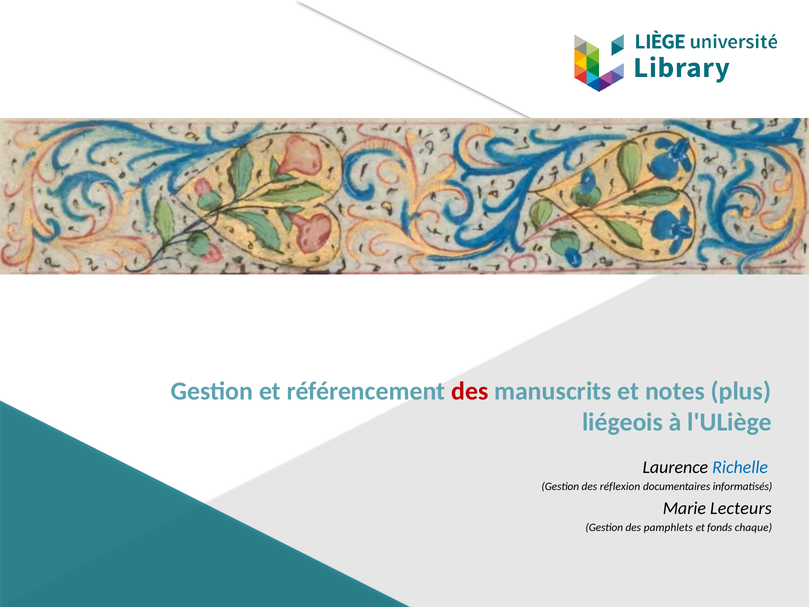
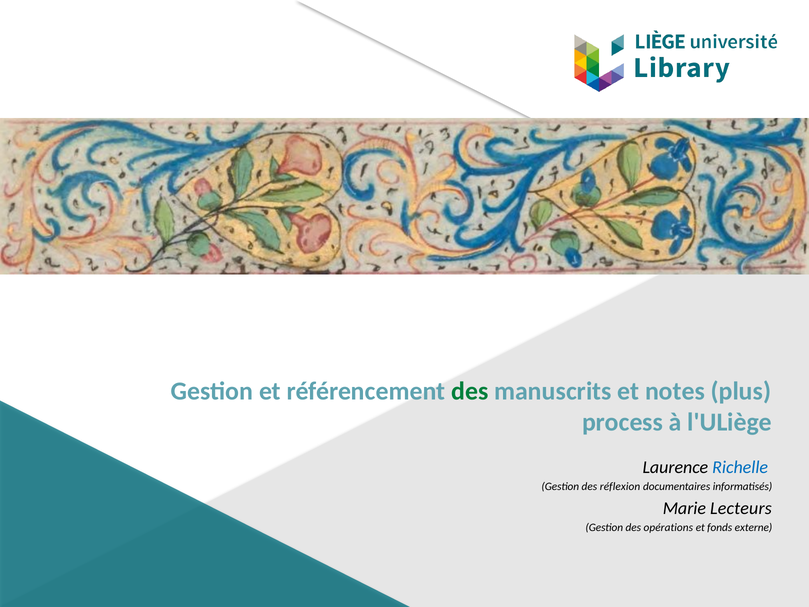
des colour: red -> green (470, 391)
liégeois: liégeois -> process (623, 422)
pamphlets: pamphlets -> opérations (668, 527)
chaque: chaque -> externe (753, 527)
